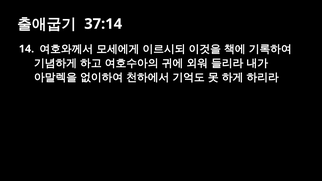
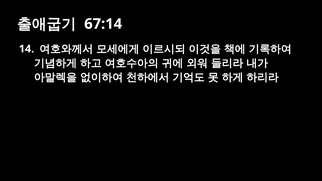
37:14: 37:14 -> 67:14 (103, 24)
